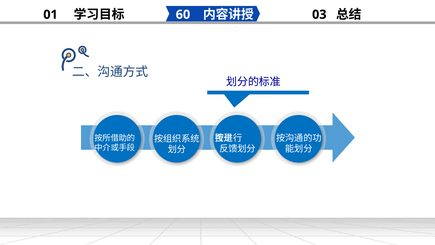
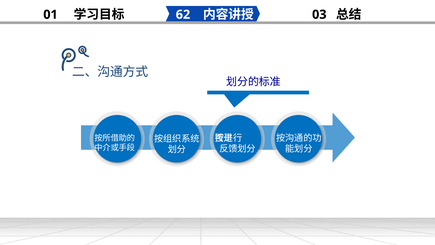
60: 60 -> 62 (183, 15)
